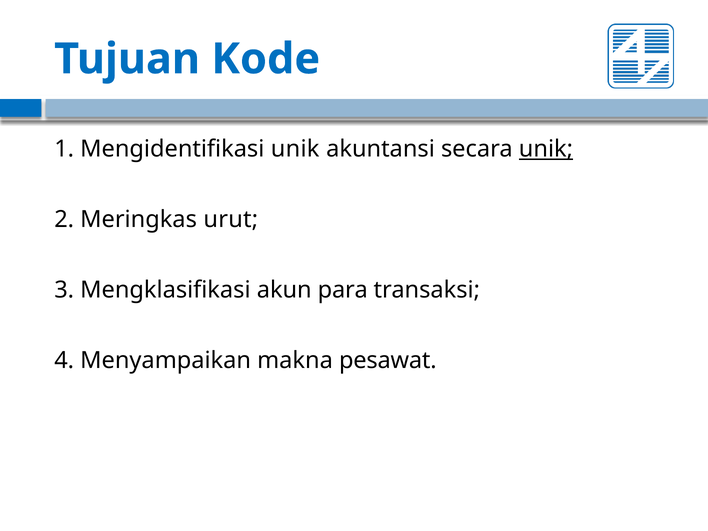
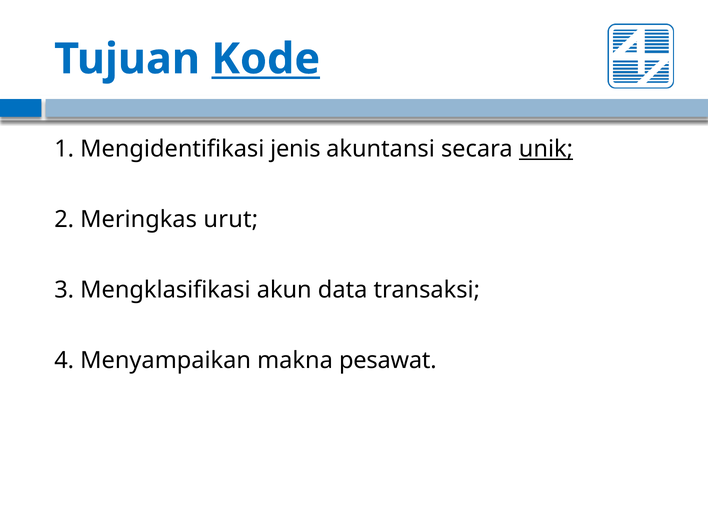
Kode underline: none -> present (266, 59)
Mengidentifikasi unik: unik -> jenis (295, 149)
para: para -> data (343, 290)
